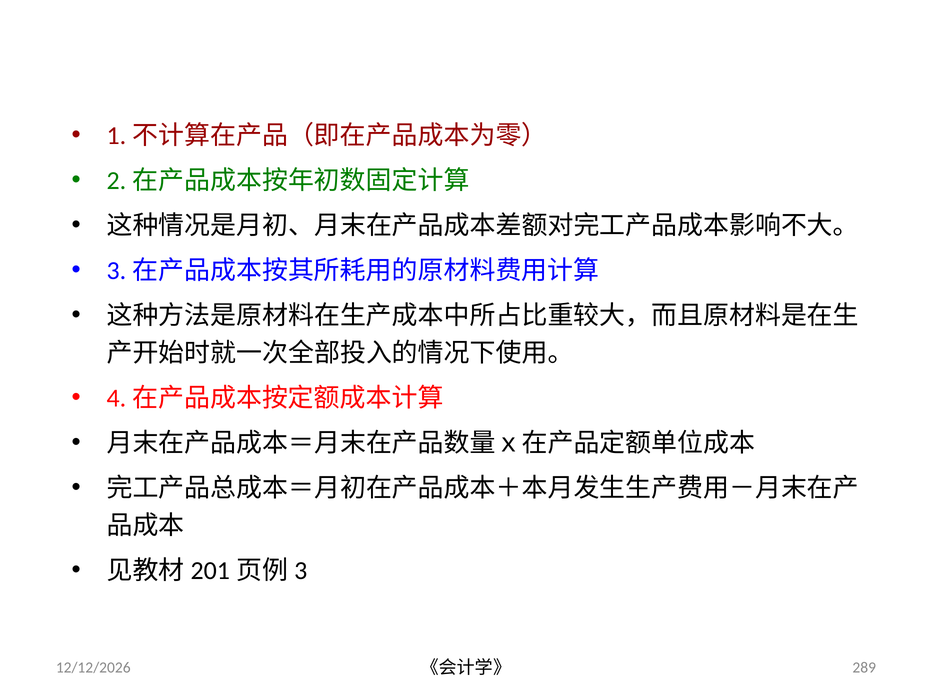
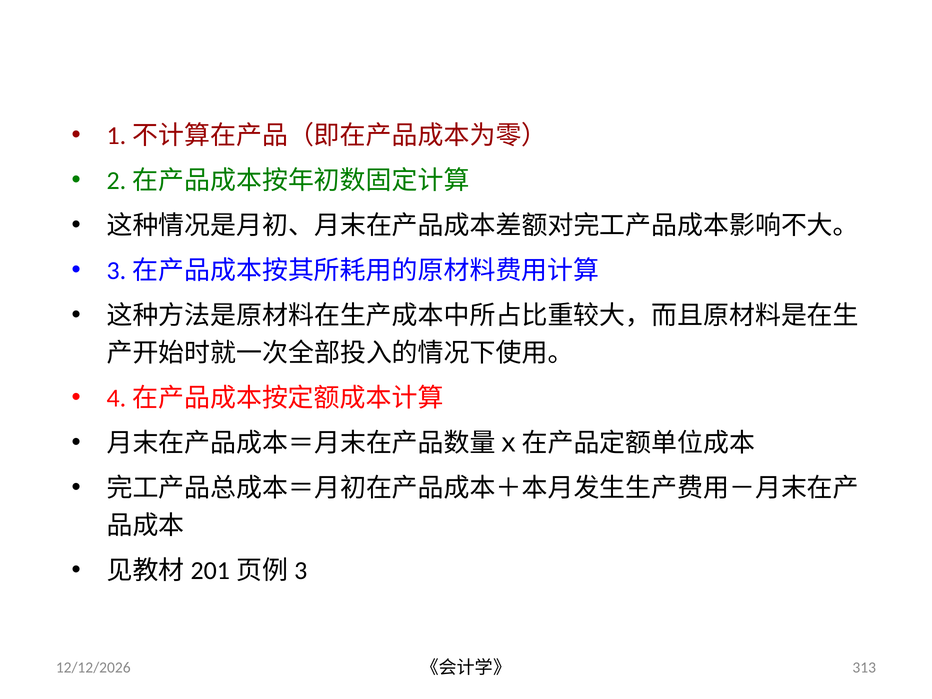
289: 289 -> 313 (864, 667)
